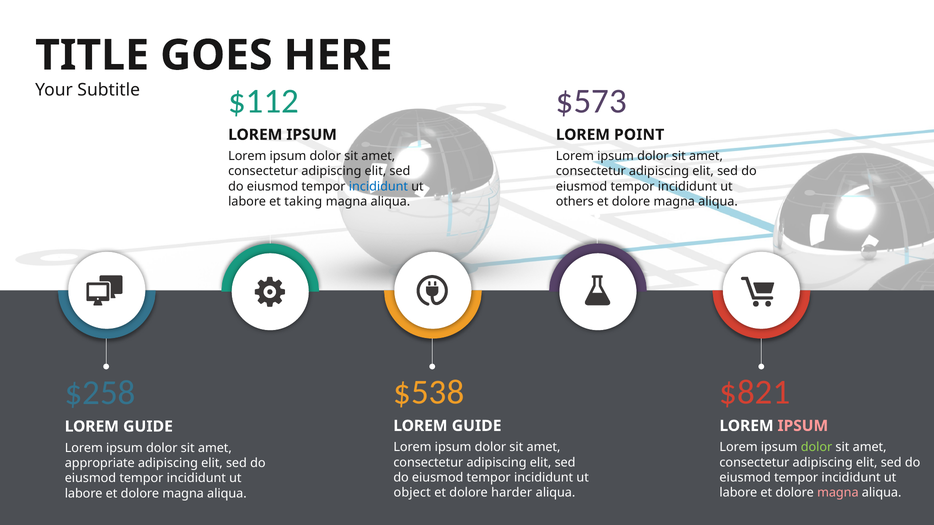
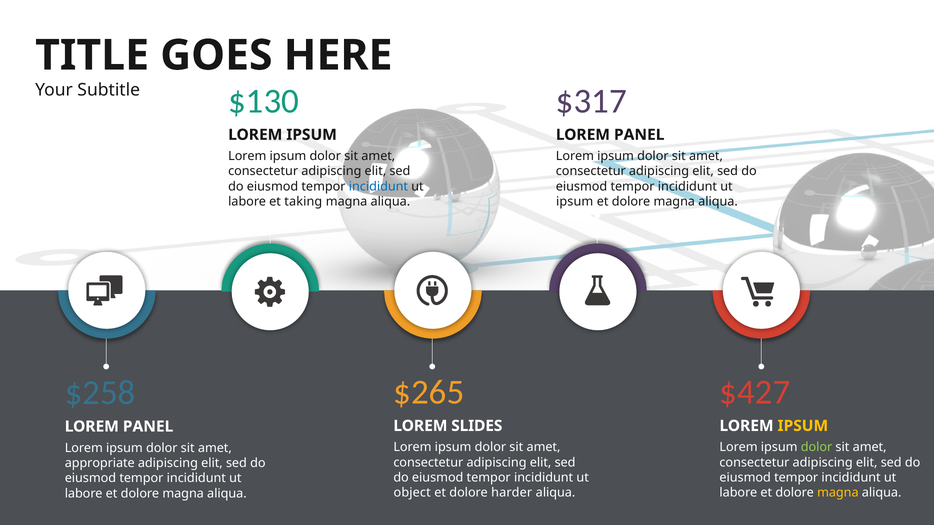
$112: $112 -> $130 (264, 101)
$573: $573 -> $317 (591, 101)
POINT: POINT -> PANEL (639, 135)
others: others -> ipsum (575, 202)
$538: $538 -> $265 (429, 392)
$821: $821 -> $427 (755, 392)
GUIDE: GUIDE -> SLIDES (477, 426)
IPSUM colour: pink -> yellow (803, 426)
GUIDE: GUIDE -> PANEL (148, 427)
magna colour: pink -> yellow (838, 493)
